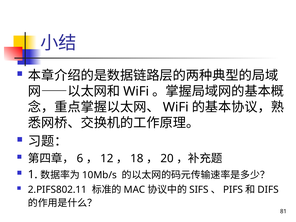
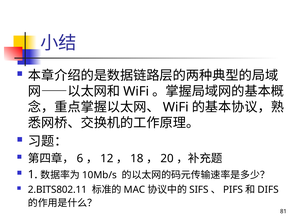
2.PIFS802.11: 2.PIFS802.11 -> 2.BITS802.11 (57, 190)
